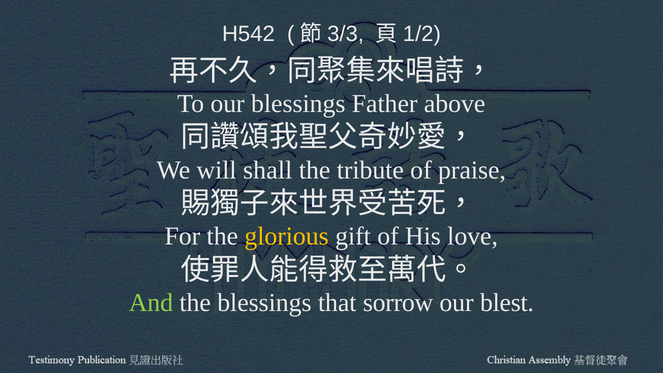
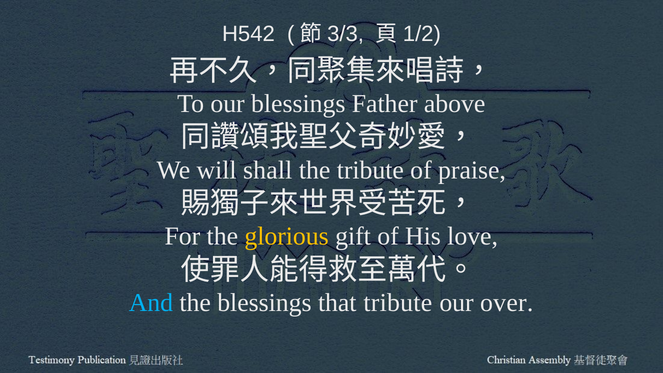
And colour: light green -> light blue (151, 303)
that sorrow: sorrow -> tribute (398, 303)
blest: blest -> over (507, 303)
